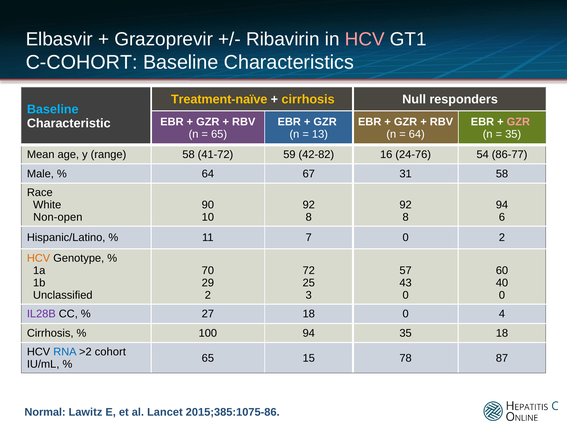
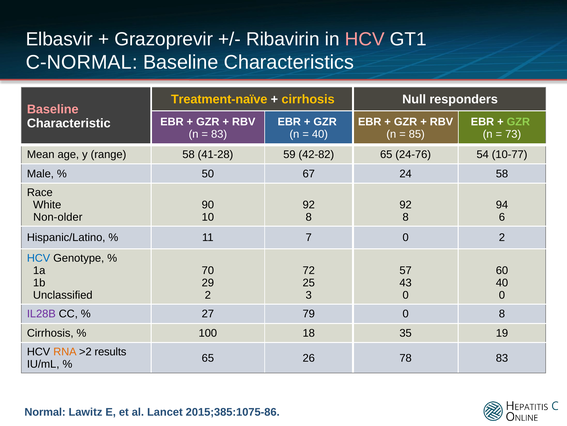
C-COHORT: C-COHORT -> C-NORMAL (82, 62)
Baseline colour: light blue -> pink (53, 109)
GZR colour: pink -> light green (518, 122)
65: 65 -> 83 (219, 134)
13: 13 -> 40 (320, 134)
64: 64 -> 85 (417, 134)
35: 35 -> 73 (513, 134)
41-72: 41-72 -> 41-28 (215, 154)
42-82 16: 16 -> 65 (386, 154)
86-77: 86-77 -> 10-77 (510, 154)
64: 64 -> 50 (208, 173)
31: 31 -> 24 (406, 173)
Non-open: Non-open -> Non-older (58, 217)
HCV colour: orange -> blue (39, 258)
27 18: 18 -> 79 (309, 313)
0 4: 4 -> 8 (502, 313)
100 94: 94 -> 18 (309, 333)
35 18: 18 -> 19 (502, 333)
RNA colour: blue -> orange (65, 351)
cohort: cohort -> results (110, 351)
15: 15 -> 26 (309, 357)
78 87: 87 -> 83 (502, 357)
